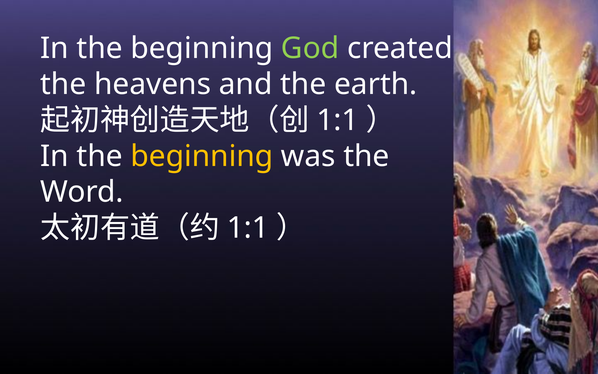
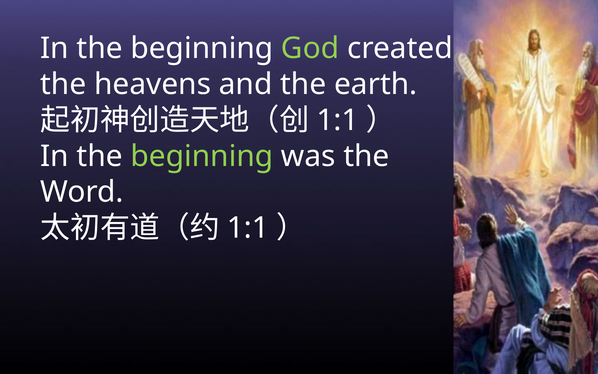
beginning colour: yellow -> light green (202, 156)
